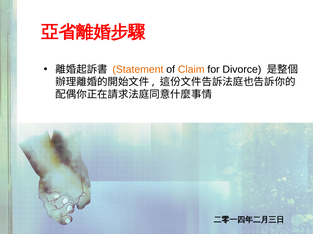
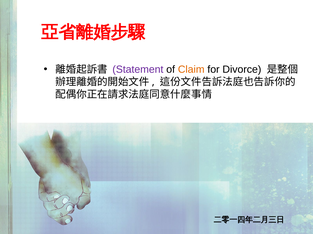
Statement colour: orange -> purple (138, 70)
